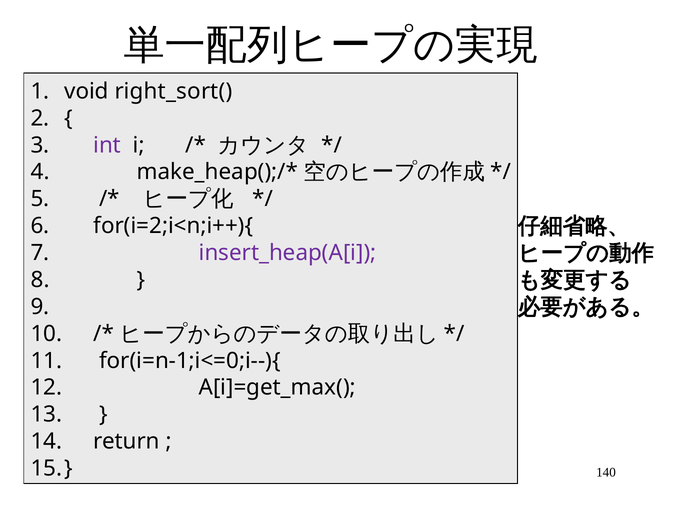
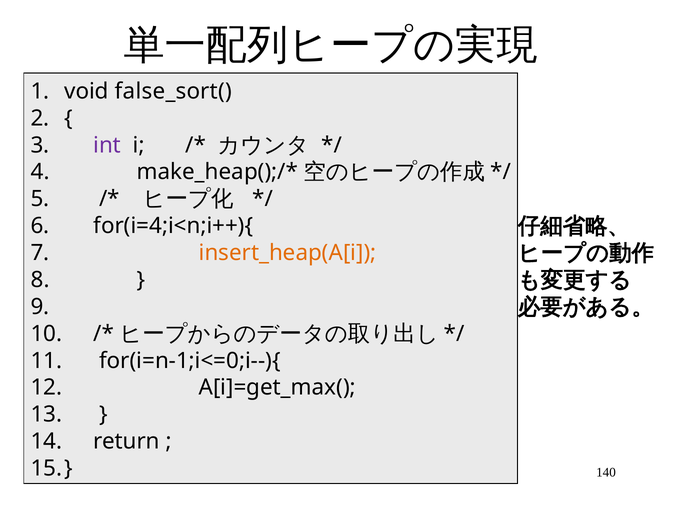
right_sort(: right_sort( -> false_sort( (173, 91)
for(i=2;i<n;i++){: for(i=2;i<n;i++){ -> for(i=4;i<n;i++){ (173, 226)
insert_heap(A[i colour: purple -> orange (288, 253)
